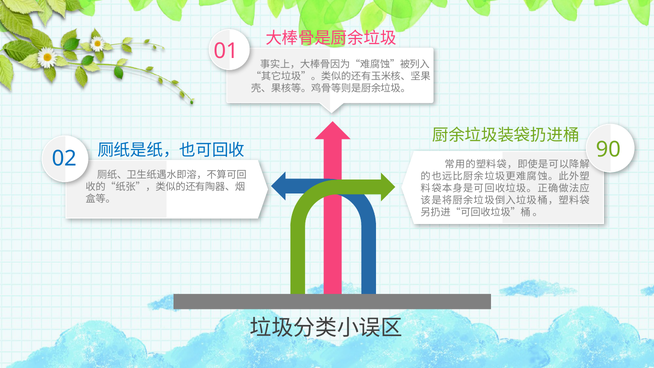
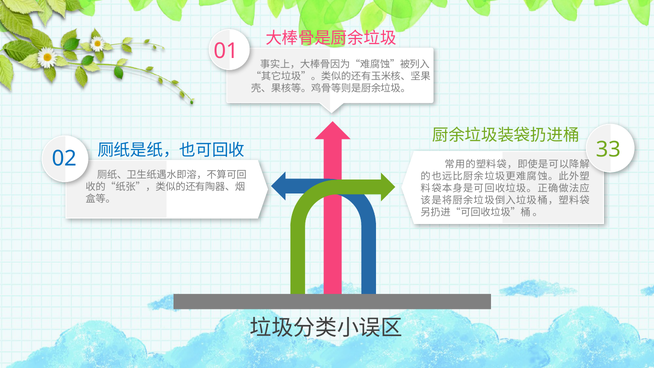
90: 90 -> 33 (608, 149)
